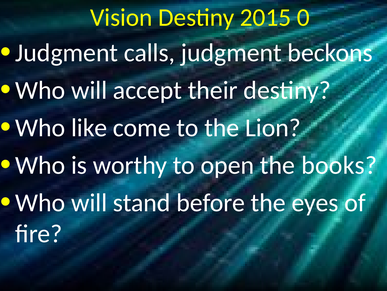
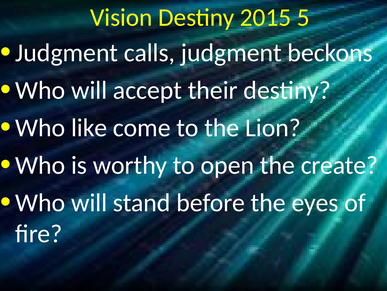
0: 0 -> 5 (303, 18)
books: books -> create (339, 165)
